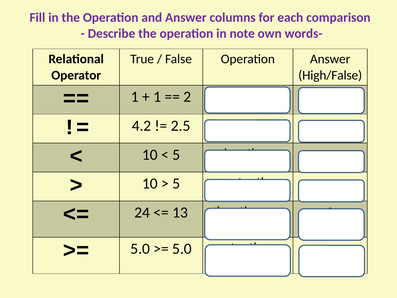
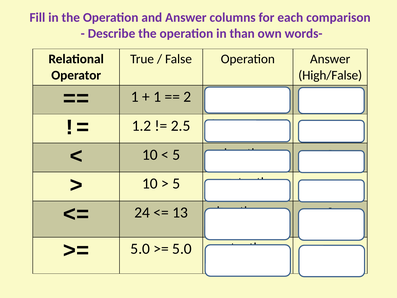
in note: note -> than (242, 33)
4.2: 4.2 -> 1.2 (142, 126)
